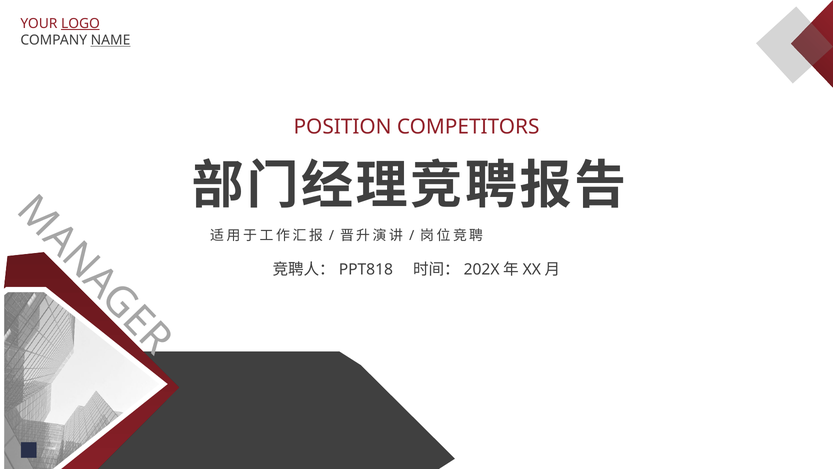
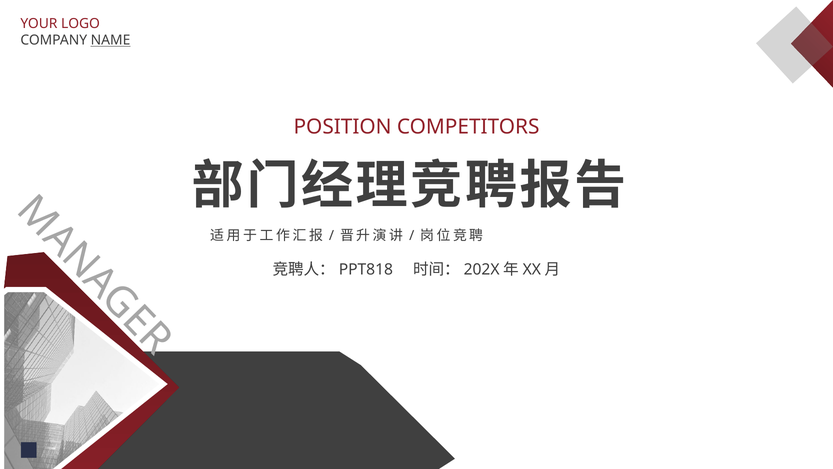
LOGO underline: present -> none (80, 24)
